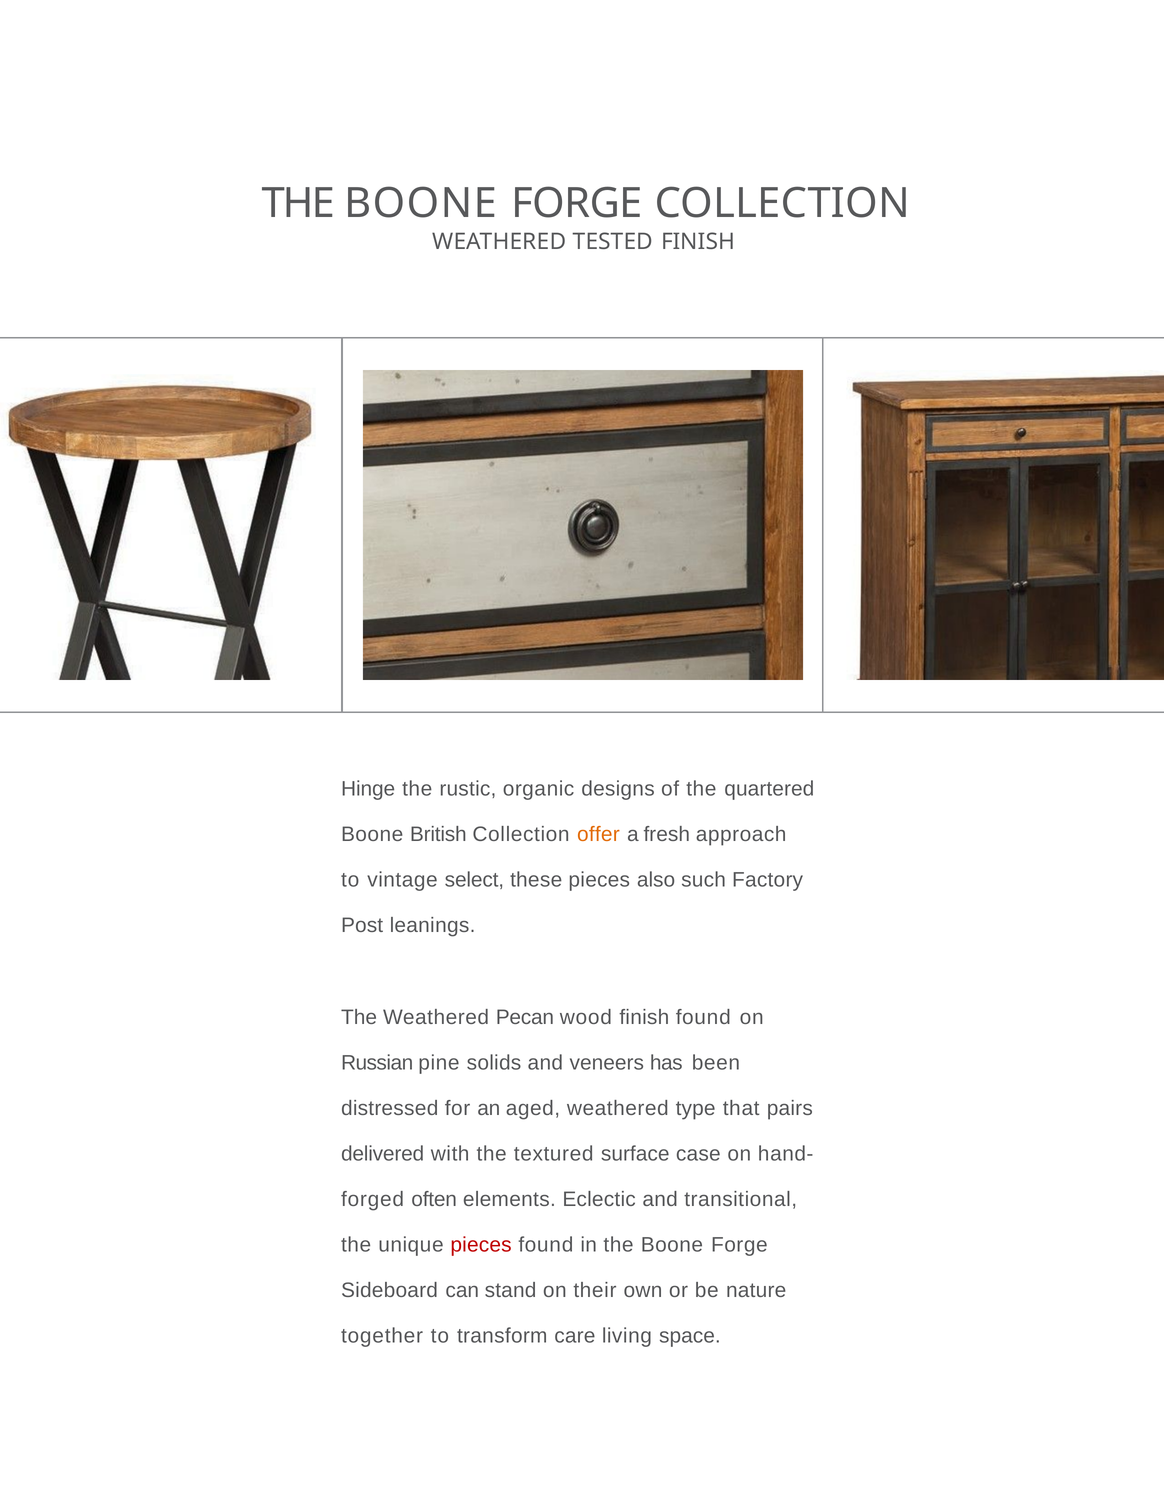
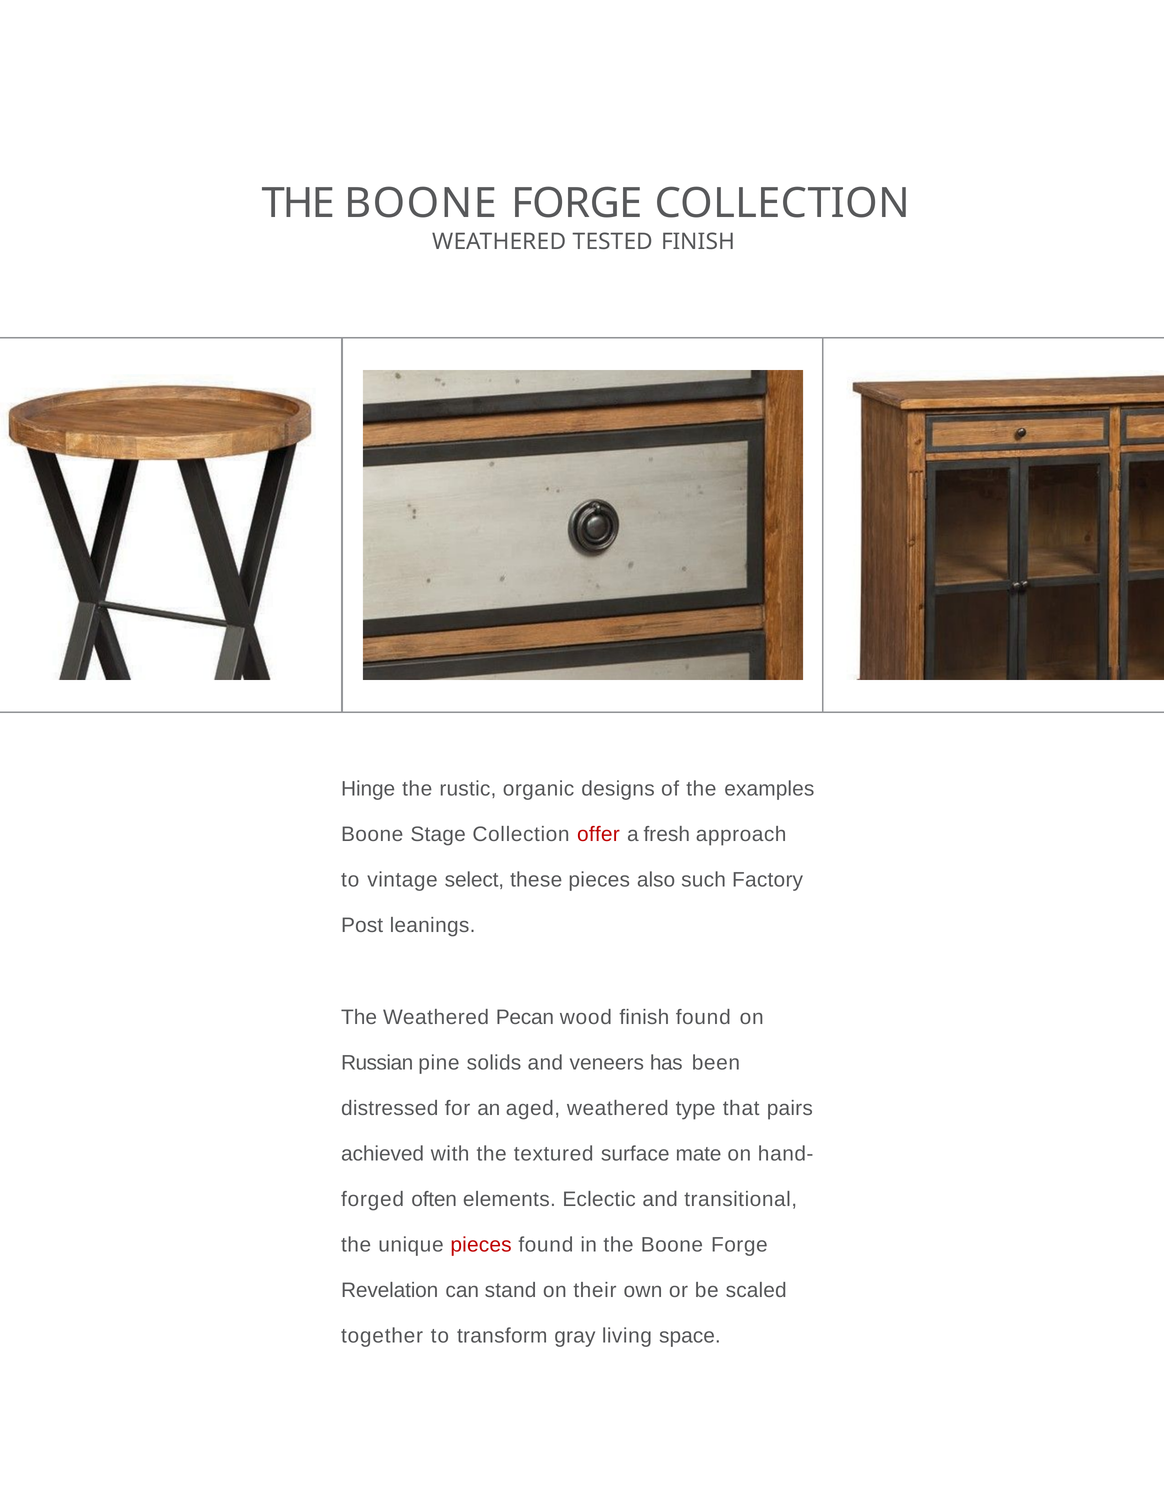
quartered: quartered -> examples (769, 789)
British: British -> Stage (438, 834)
offer colour: orange -> red (598, 834)
delivered: delivered -> achieved (383, 1153)
case: case -> mate (698, 1153)
Sideboard: Sideboard -> Revelation (390, 1290)
nature: nature -> scaled (756, 1290)
care: care -> gray (575, 1335)
